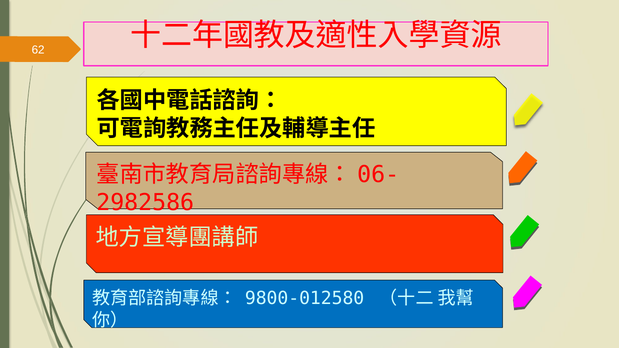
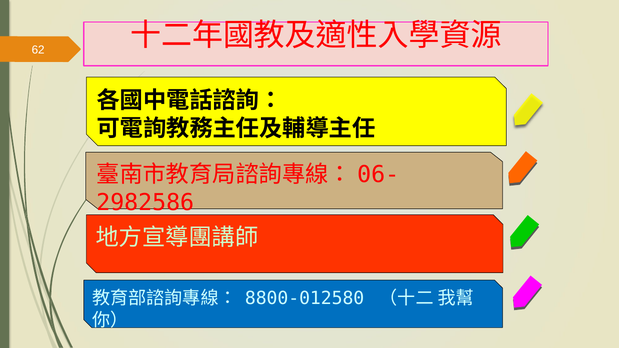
9800-012580: 9800-012580 -> 8800-012580 (305, 299)
